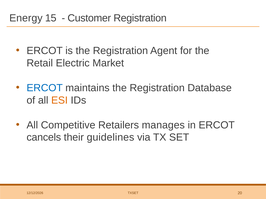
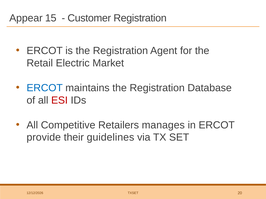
Energy: Energy -> Appear (26, 18)
ESI colour: orange -> red (59, 100)
cancels: cancels -> provide (44, 138)
